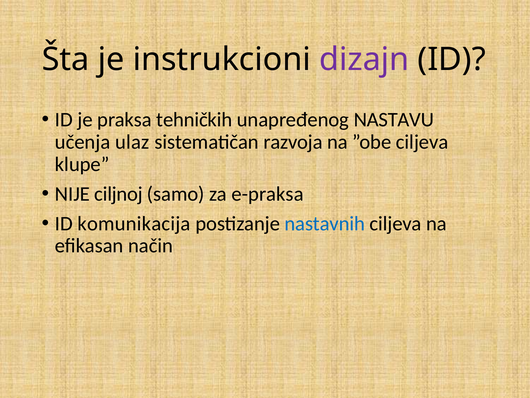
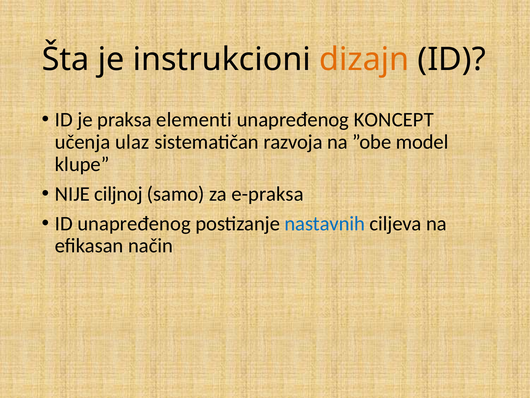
dizajn colour: purple -> orange (364, 59)
tehničkih: tehničkih -> elementi (194, 119)
NASTAVU: NASTAVU -> KONCEPT (394, 119)
”obe ciljeva: ciljeva -> model (422, 142)
ID komunikacija: komunikacija -> unapređenog (134, 223)
